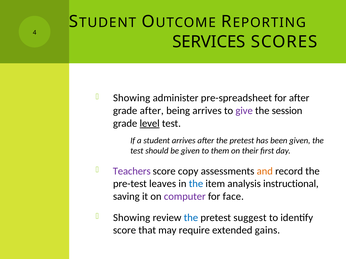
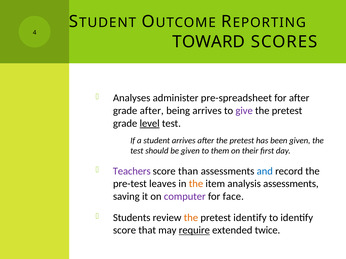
SERVICES: SERVICES -> TOWARD (209, 42)
Showing: Showing -> Analyses (132, 98)
session: session -> pretest (287, 111)
copy: copy -> than (188, 171)
and colour: orange -> blue (265, 171)
the colour: blue -> orange (196, 184)
analysis instructional: instructional -> assessments (291, 184)
Showing: Showing -> Students (132, 218)
the colour: blue -> orange (191, 218)
pretest suggest: suggest -> identify (250, 218)
require underline: none -> present (194, 231)
gains: gains -> twice (268, 231)
